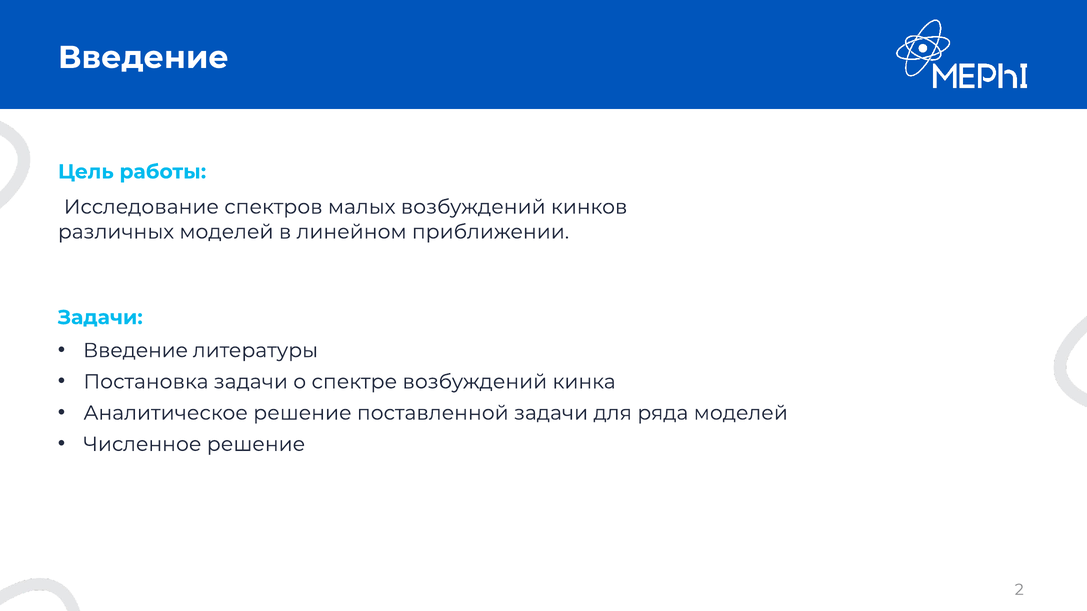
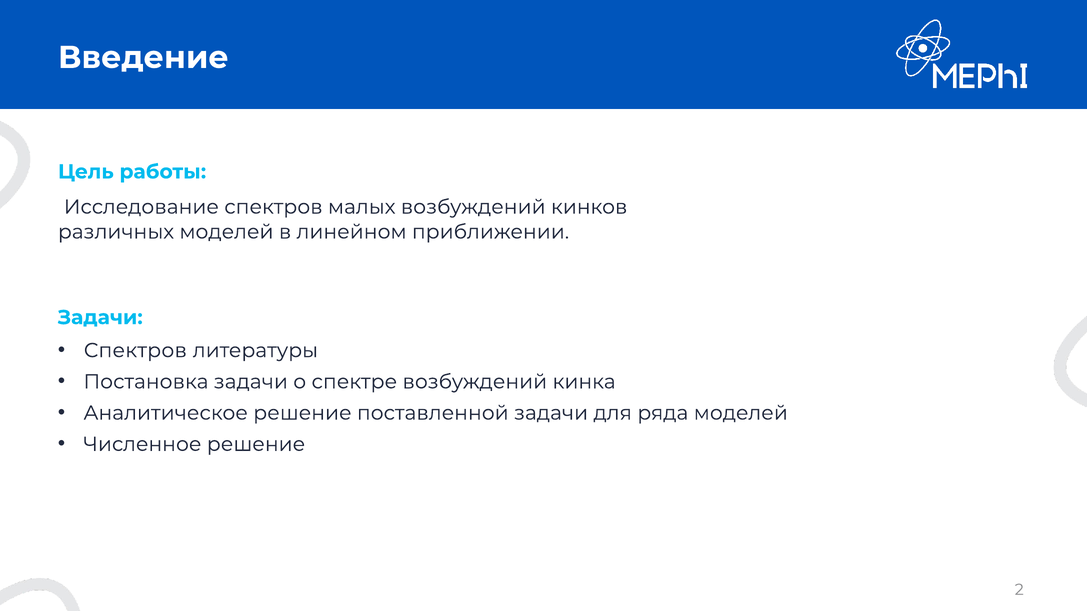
Введение: Введение -> Спектров (135, 351)
